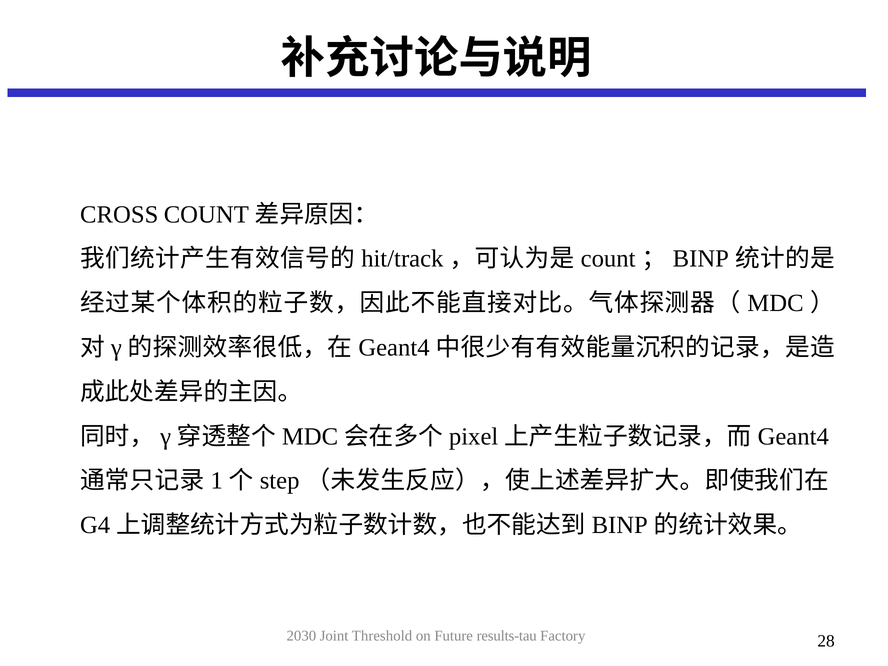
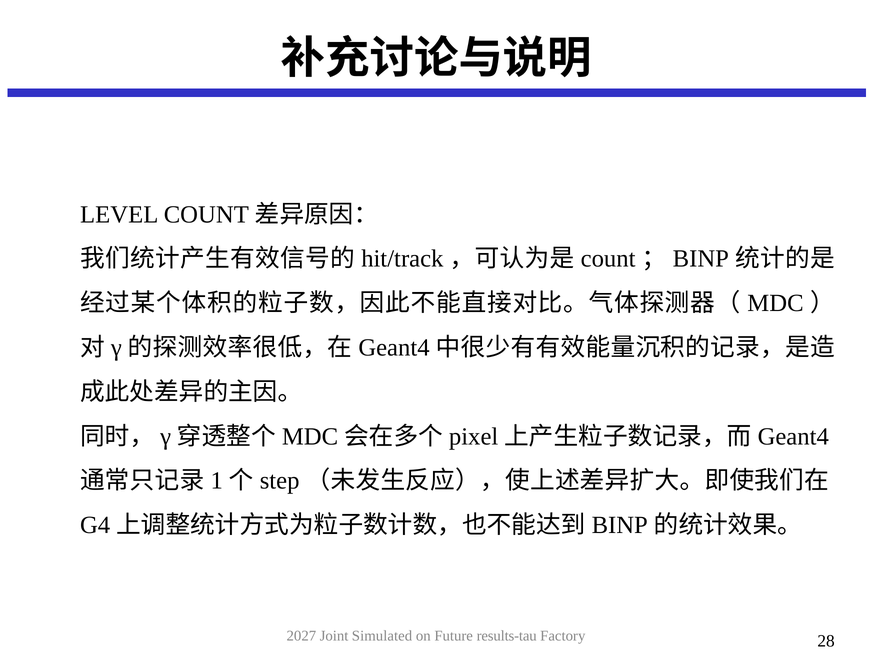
CROSS: CROSS -> LEVEL (119, 214)
2030: 2030 -> 2027 (301, 636)
Threshold: Threshold -> Simulated (382, 636)
